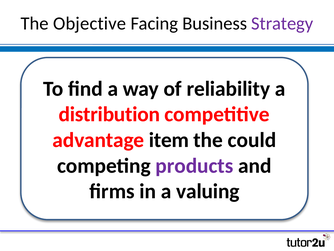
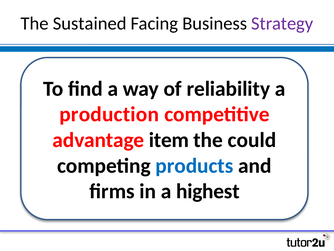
Objective: Objective -> Sustained (90, 23)
distribution: distribution -> production (109, 114)
products colour: purple -> blue (194, 165)
valuing: valuing -> highest (208, 191)
